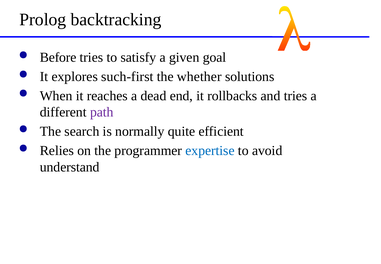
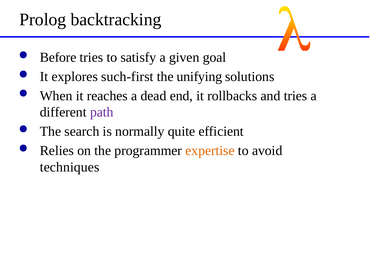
whether: whether -> unifying (199, 77)
expertise colour: blue -> orange (210, 150)
understand: understand -> techniques (70, 167)
